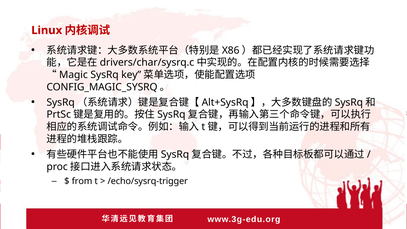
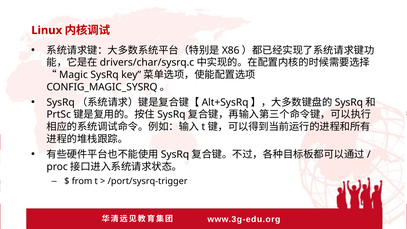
/echo/sysrq-trigger: /echo/sysrq-trigger -> /port/sysrq-trigger (148, 181)
